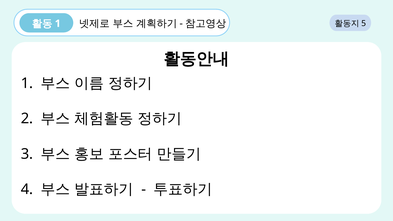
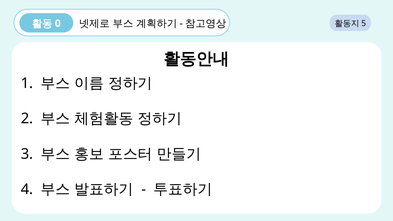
1: 1 -> 0 (58, 24)
